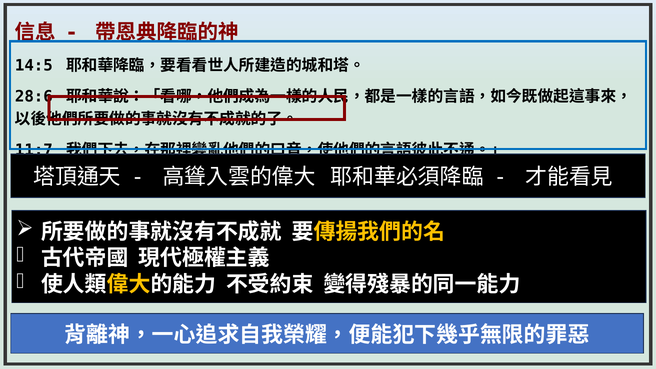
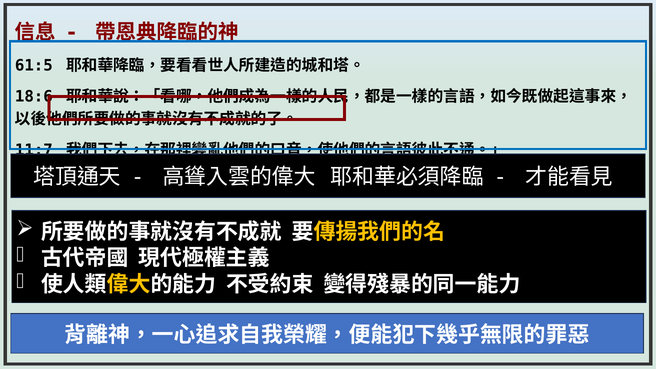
14:5: 14:5 -> 61:5 (34, 66)
28:6: 28:6 -> 18:6 (34, 97)
